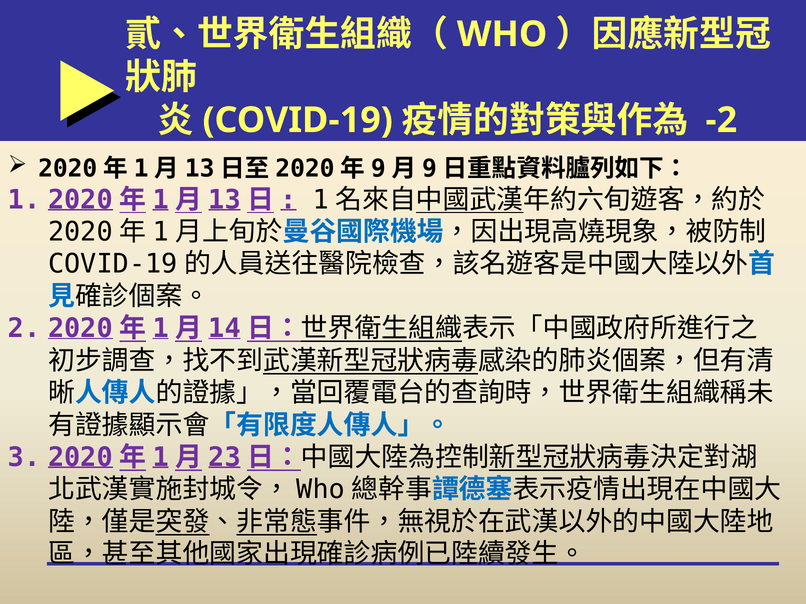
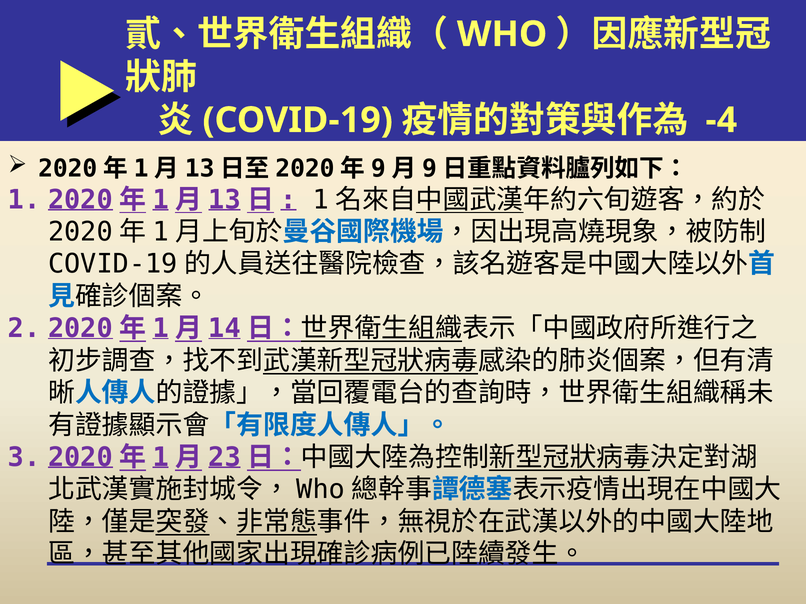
-2: -2 -> -4 (721, 120)
